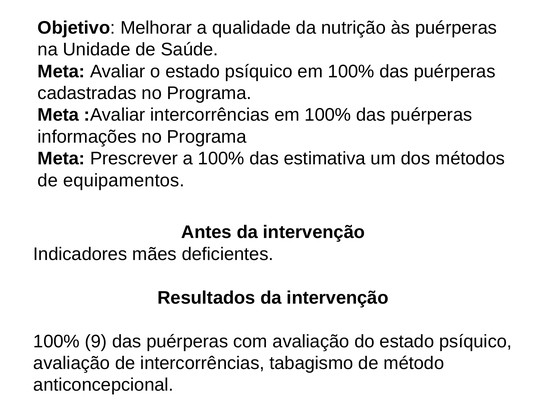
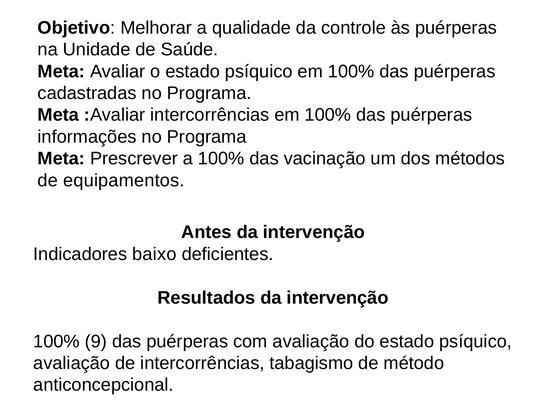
nutrição: nutrição -> controle (354, 28)
estimativa: estimativa -> vacinação (325, 159)
mães: mães -> baixo (154, 254)
